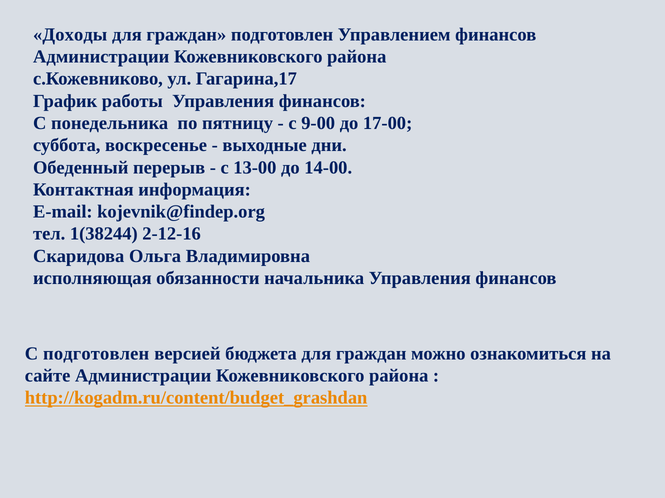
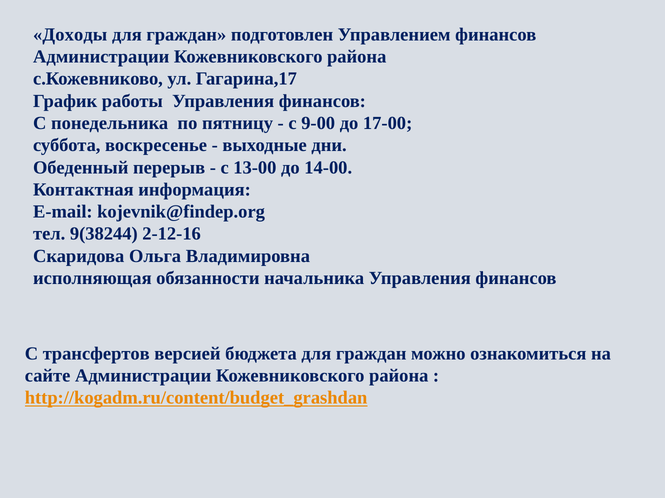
1(38244: 1(38244 -> 9(38244 (104, 234)
С подготовлен: подготовлен -> трансфертов (96, 354)
